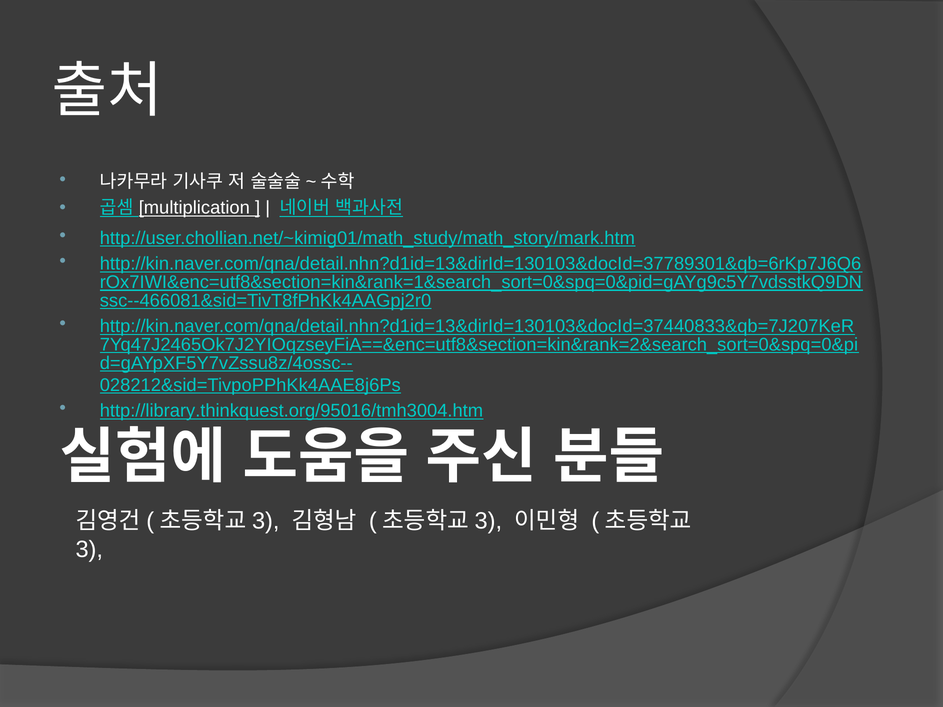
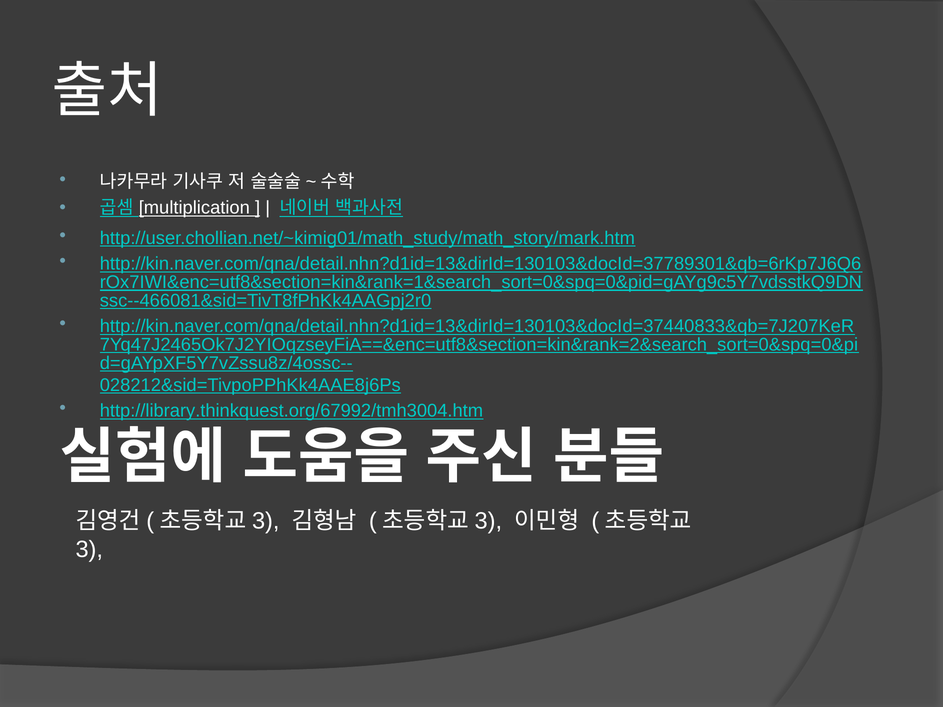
http://library.thinkquest.org/95016/tmh3004.htm: http://library.thinkquest.org/95016/tmh3004.htm -> http://library.thinkquest.org/67992/tmh3004.htm (291, 411)
